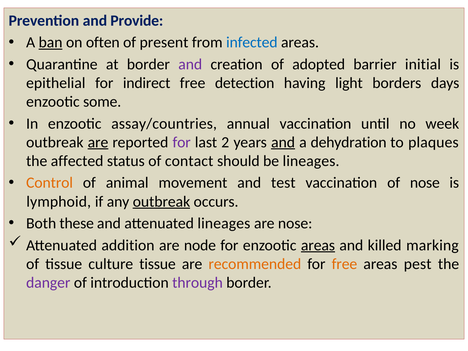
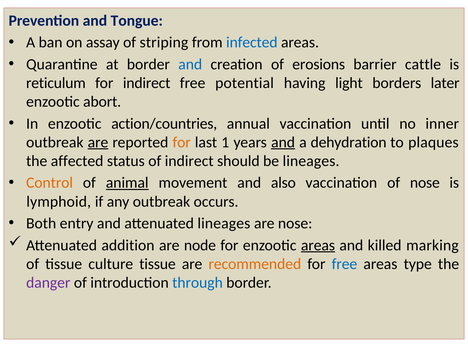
Provide: Provide -> Tongue (137, 21)
ban underline: present -> none (51, 42)
often: often -> assay (103, 42)
present: present -> striping (164, 42)
and colour: purple -> blue (190, 64)
adopted: adopted -> erosions (319, 64)
initial: initial -> cattle (423, 64)
epithelial: epithelial -> reticulum (56, 83)
detection: detection -> potential (245, 83)
days: days -> later (445, 83)
some: some -> abort (102, 102)
assay/countries: assay/countries -> action/countries (164, 124)
week: week -> inner (442, 124)
for colour: purple -> orange (182, 142)
2: 2 -> 1 (225, 142)
of contact: contact -> indirect (189, 161)
animal underline: none -> present (127, 183)
test: test -> also (283, 183)
outbreak underline: present -> none (161, 202)
these: these -> entry (77, 223)
free colour: orange -> blue (344, 264)
pest: pest -> type (418, 264)
through colour: purple -> blue (198, 283)
